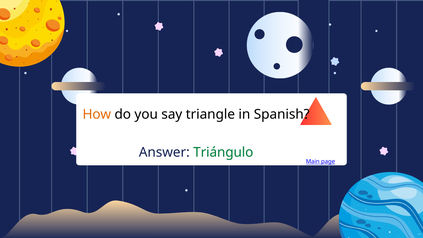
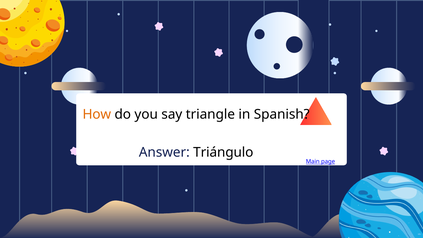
Triángulo colour: green -> black (223, 152)
